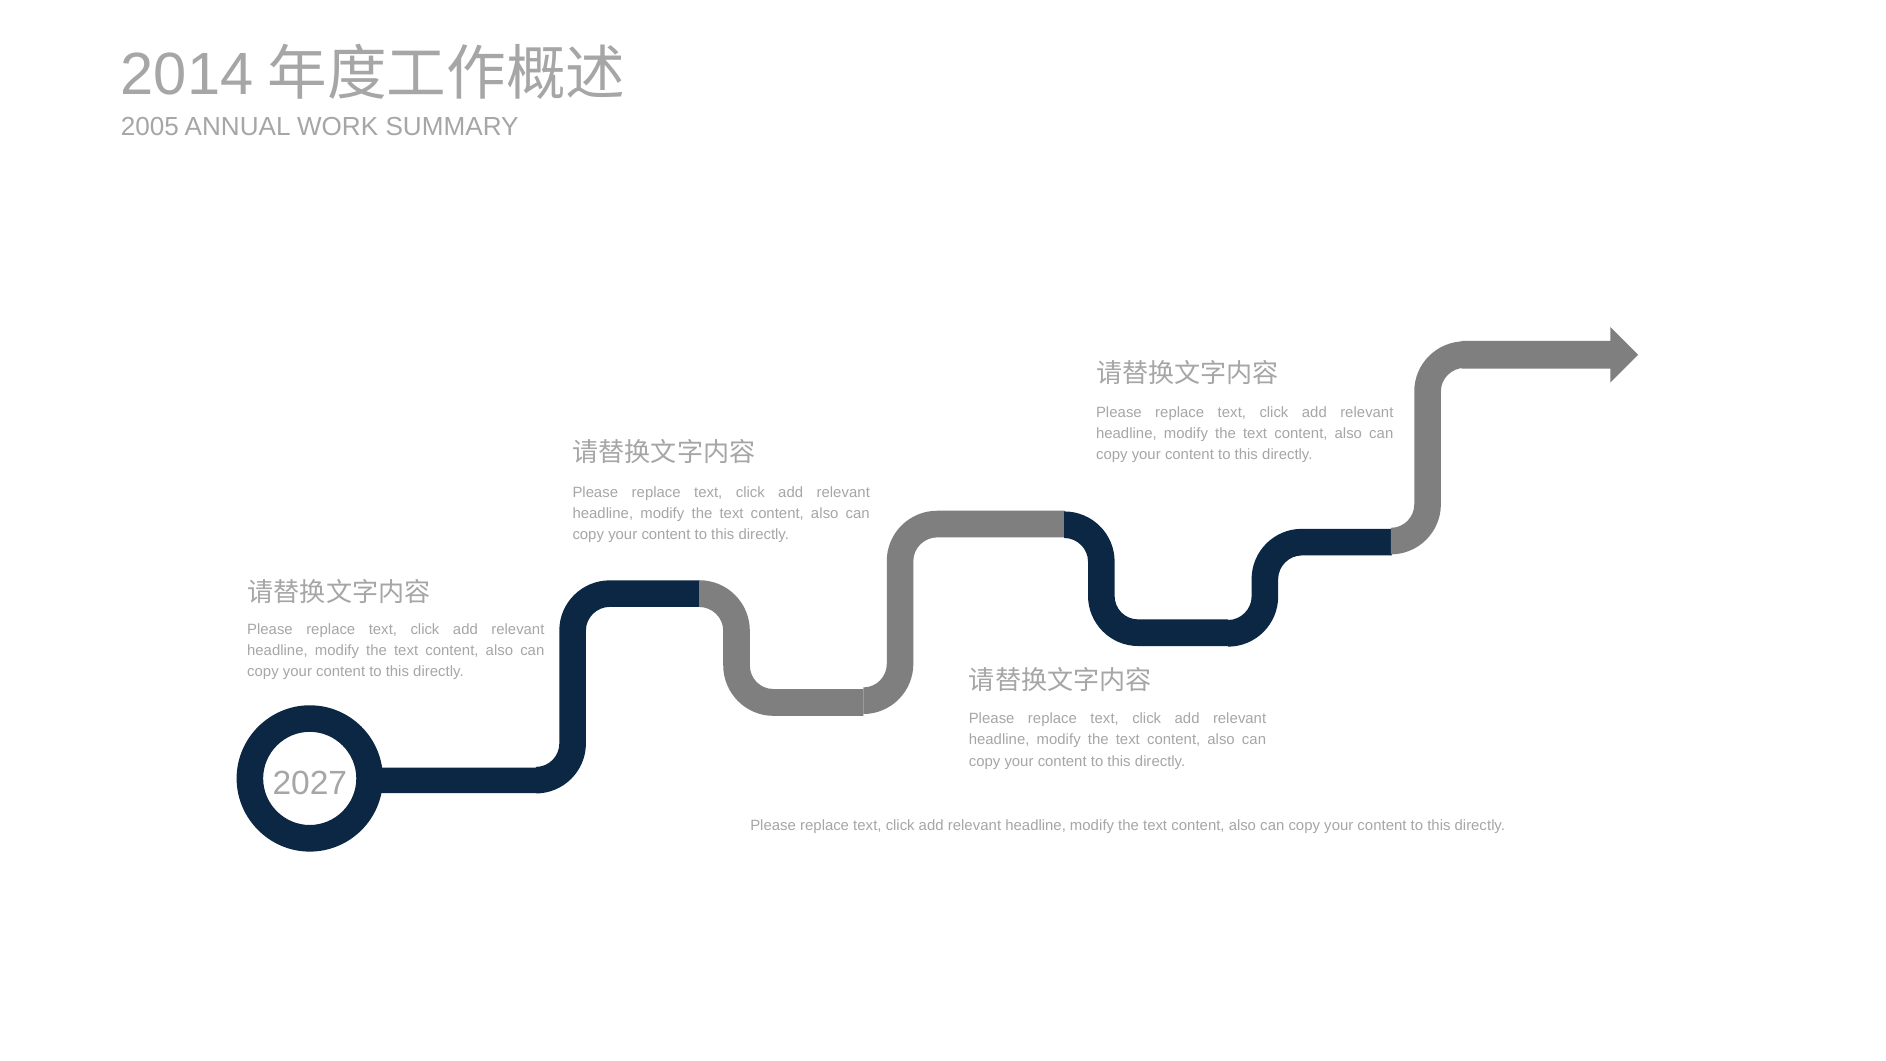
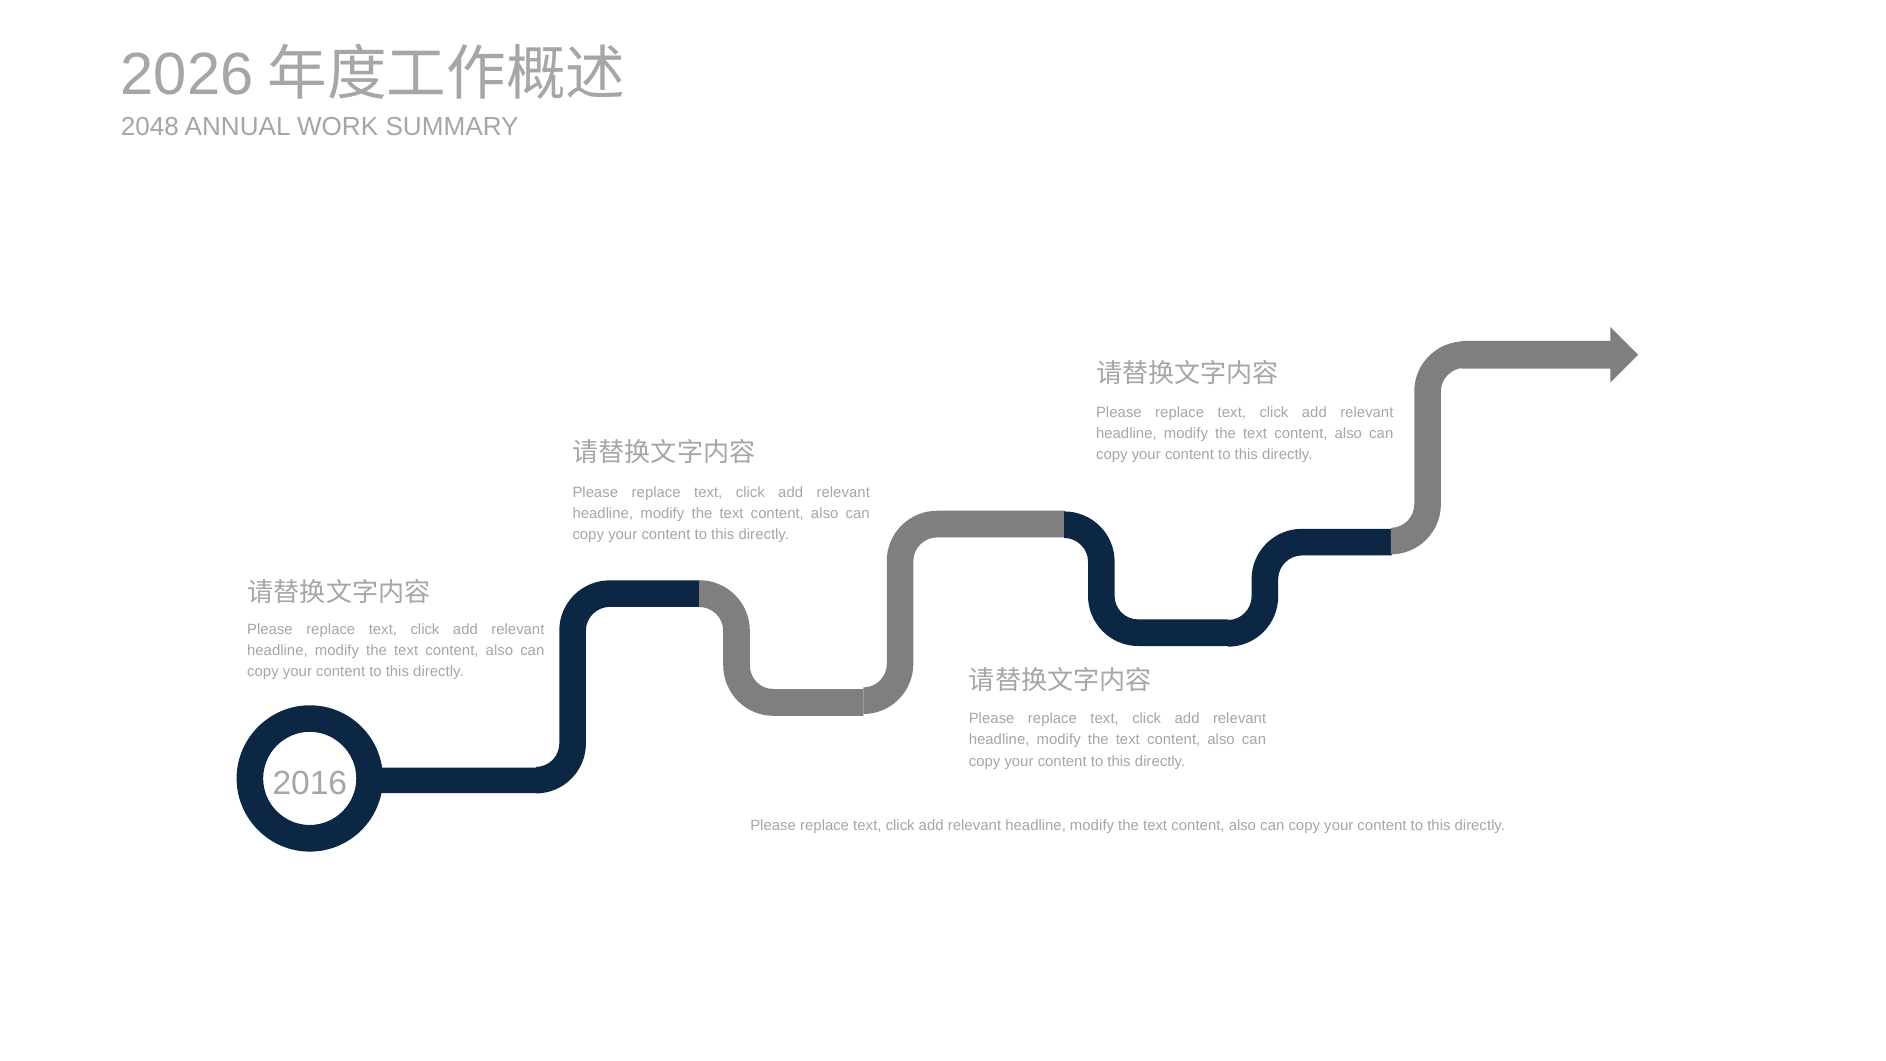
2014: 2014 -> 2026 (187, 74)
2005: 2005 -> 2048 (150, 127)
2027: 2027 -> 2016 (310, 783)
